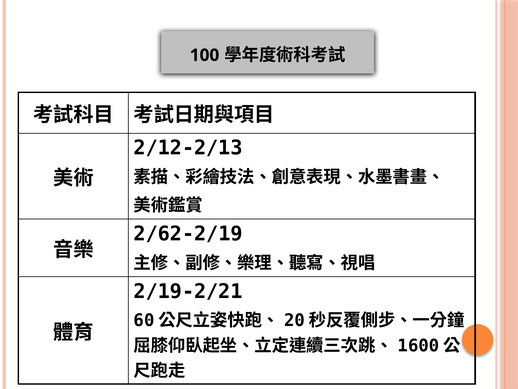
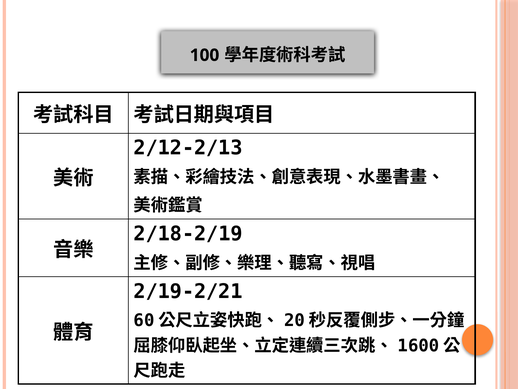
2/62-2/19: 2/62-2/19 -> 2/18-2/19 (188, 234)
